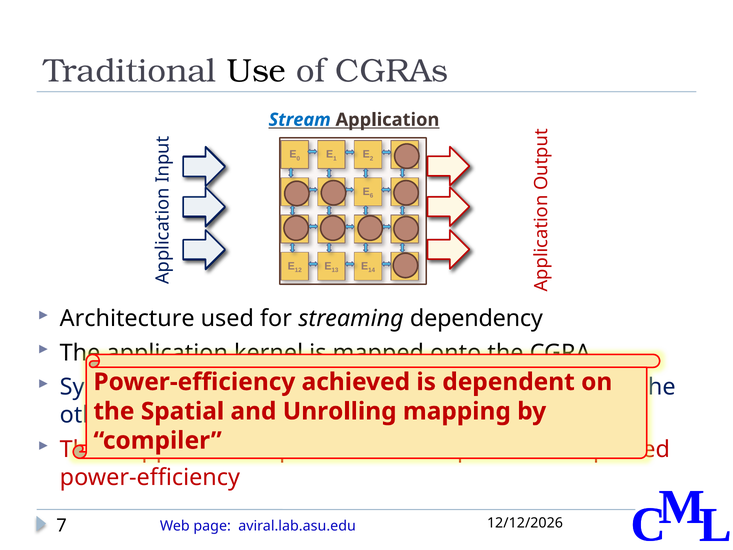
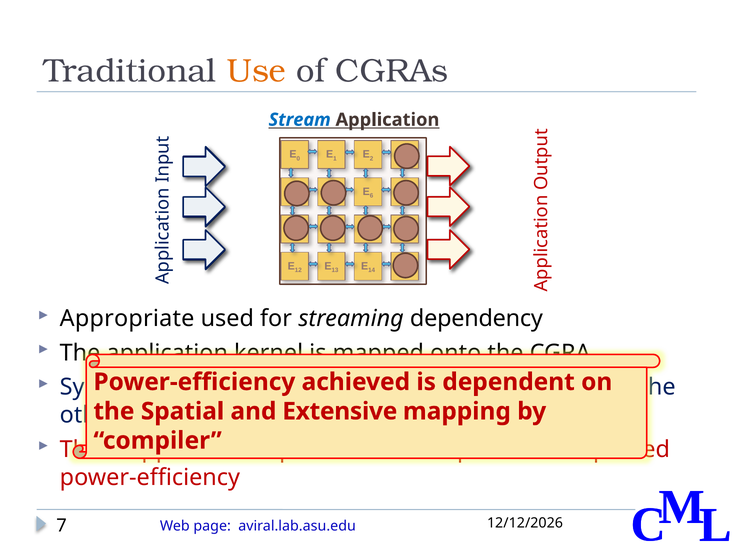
Use colour: black -> orange (256, 71)
Architecture: Architecture -> Appropriate (127, 319)
Unrolling: Unrolling -> Extensive (340, 411)
